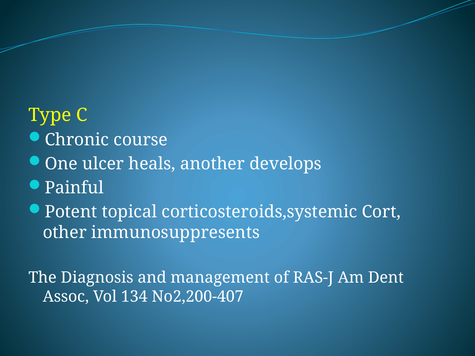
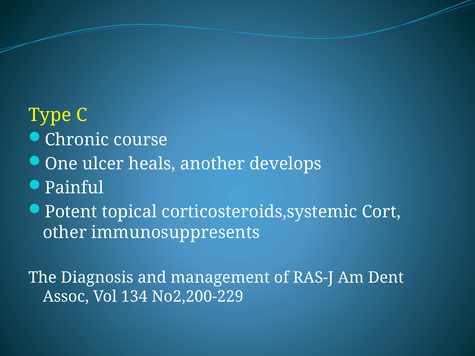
No2,200-407: No2,200-407 -> No2,200-229 (198, 297)
